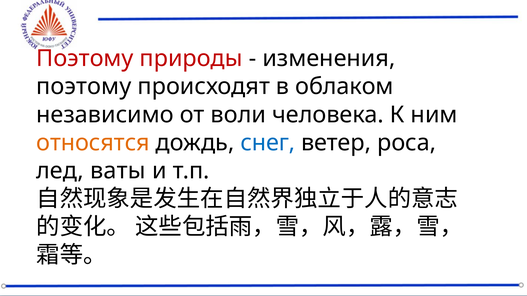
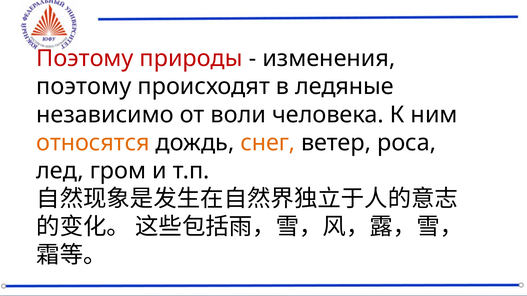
облаком: облаком -> ледяные (344, 87)
снег colour: blue -> orange (268, 143)
ваты: ваты -> гром (118, 171)
